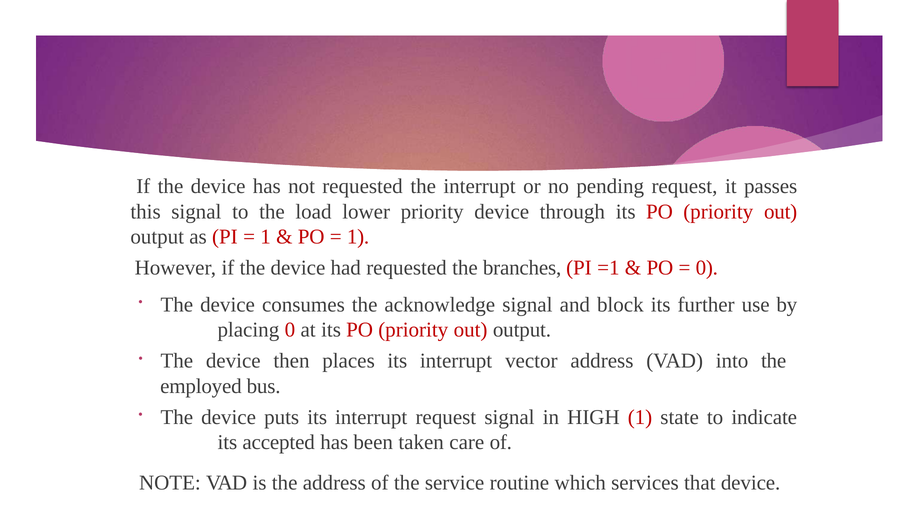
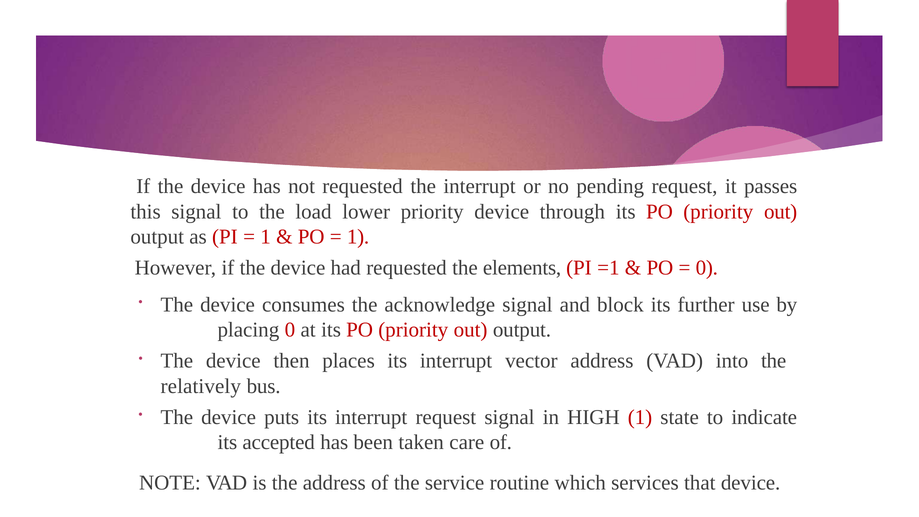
branches: branches -> elements (522, 268)
employed: employed -> relatively (201, 386)
